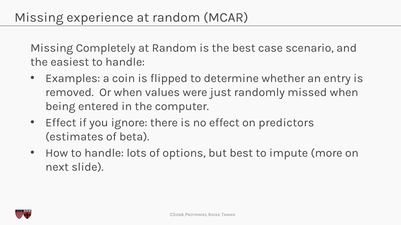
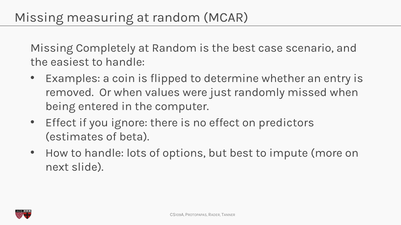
experience: experience -> measuring (100, 18)
